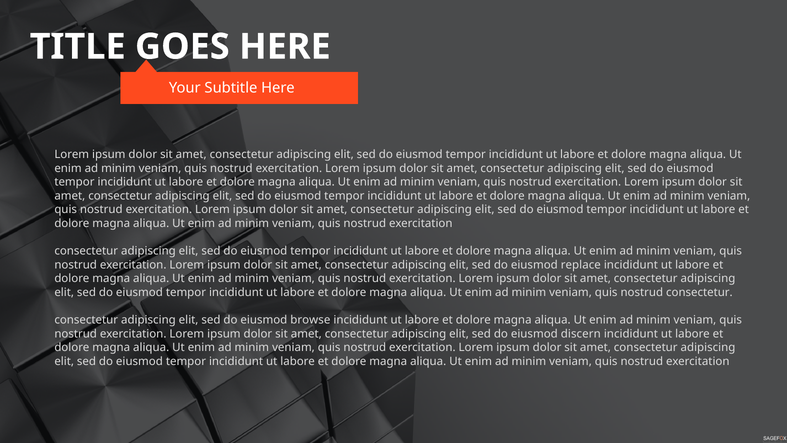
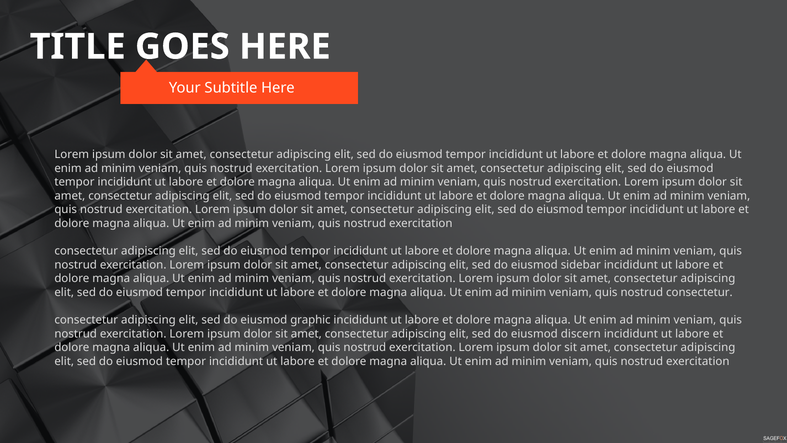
replace: replace -> sidebar (581, 265)
browse: browse -> graphic (310, 320)
